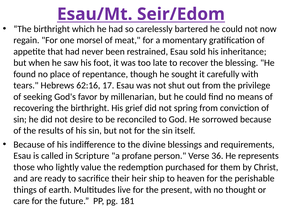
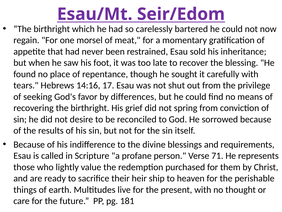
62:16: 62:16 -> 14:16 (88, 85)
millenarian: millenarian -> differences (134, 97)
36: 36 -> 71 (217, 155)
